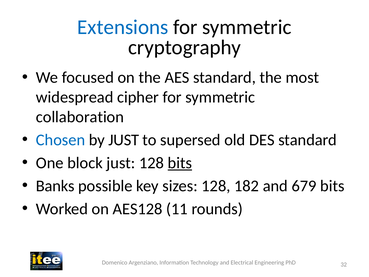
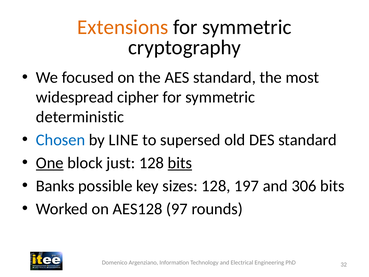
Extensions colour: blue -> orange (123, 27)
collaboration: collaboration -> deterministic (80, 117)
by JUST: JUST -> LINE (124, 140)
One underline: none -> present (50, 163)
182: 182 -> 197 (247, 186)
679: 679 -> 306 (304, 186)
11: 11 -> 97 (177, 209)
